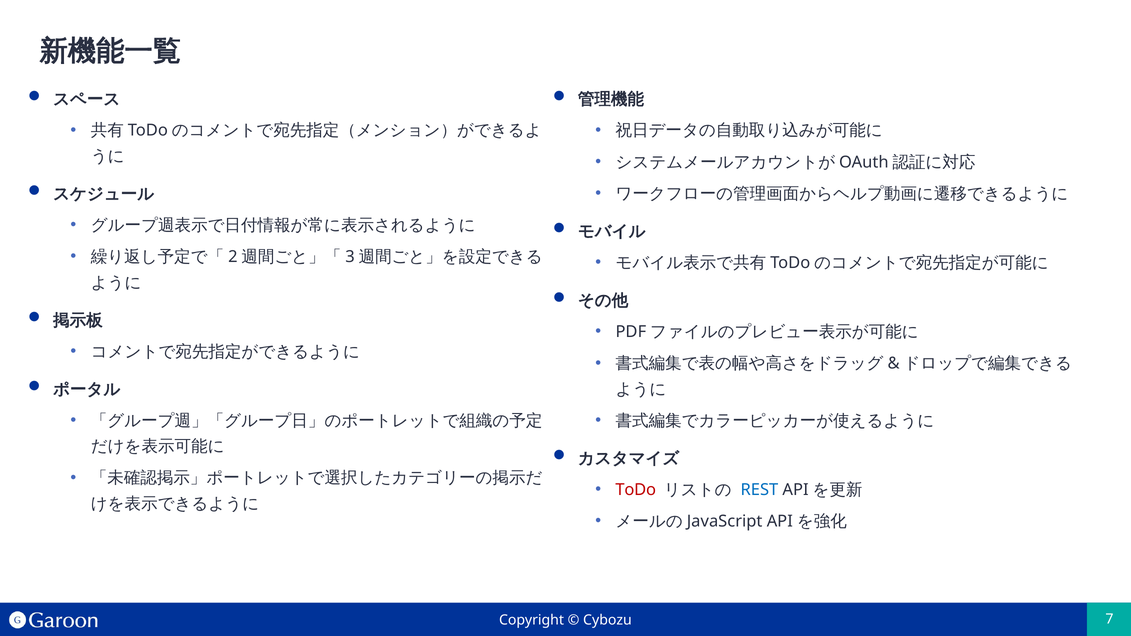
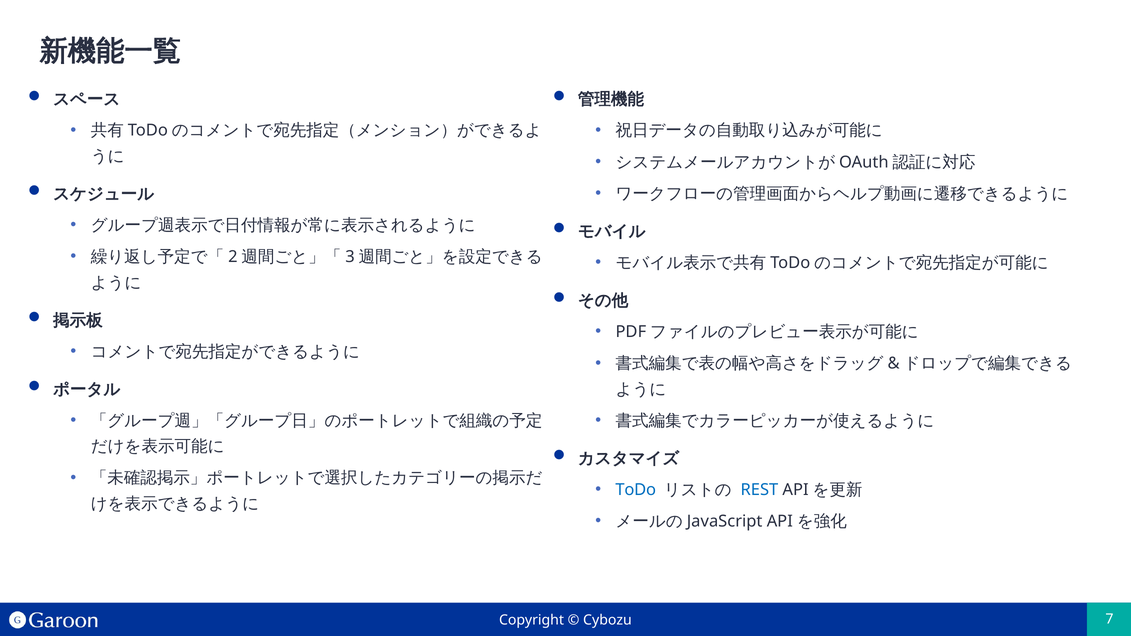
ToDo colour: red -> blue (636, 490)
